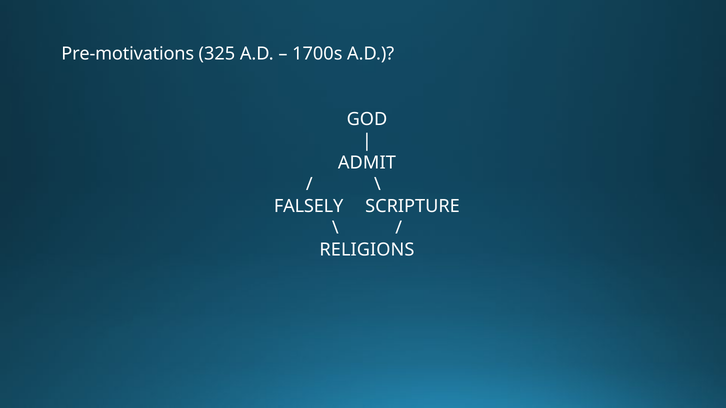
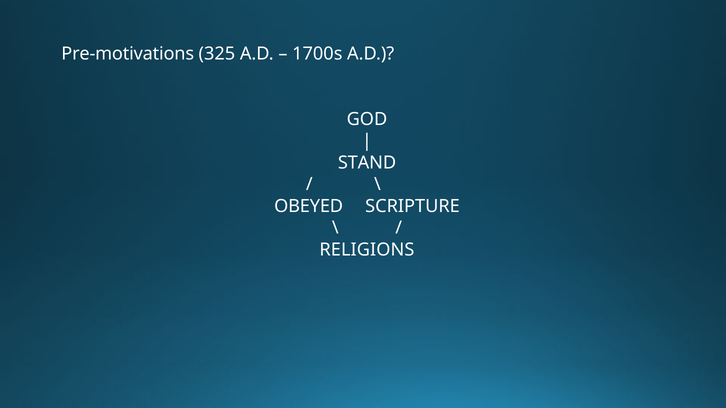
ADMIT: ADMIT -> STAND (367, 163)
FALSELY: FALSELY -> OBEYED (309, 206)
